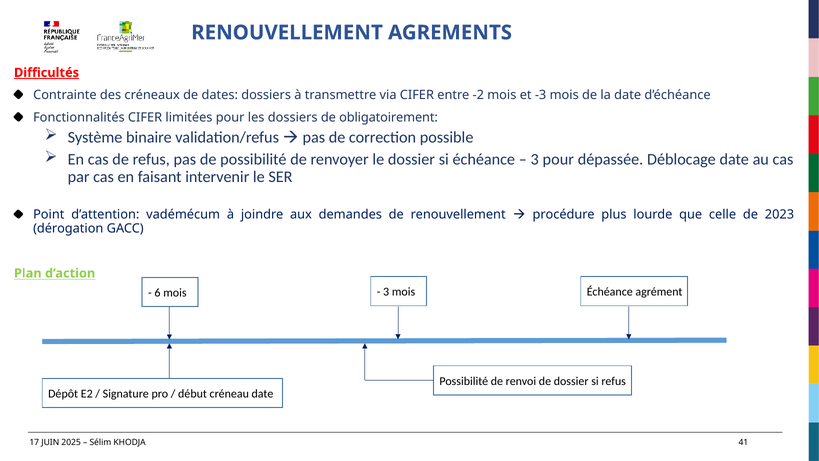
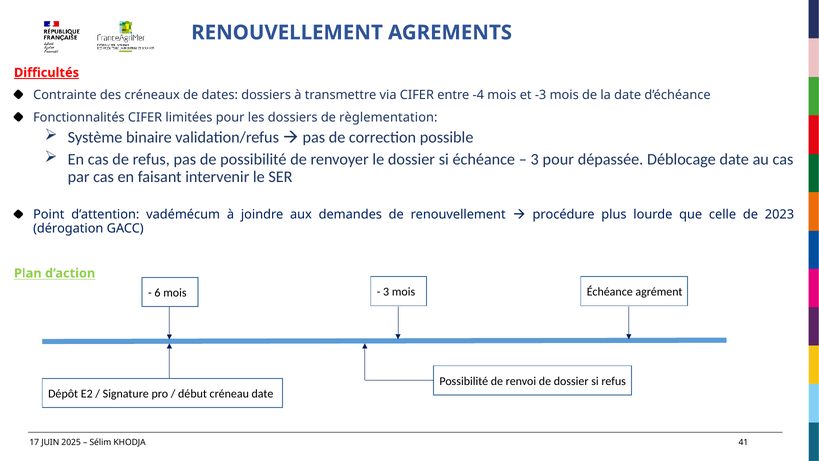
-2: -2 -> -4 (478, 95)
obligatoirement: obligatoirement -> règlementation (388, 117)
